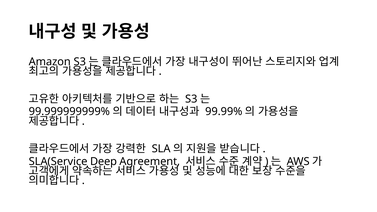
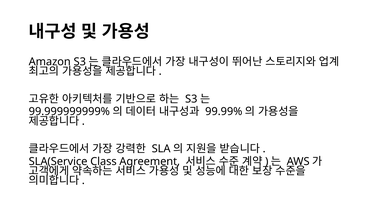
Deep: Deep -> Class (103, 161)
